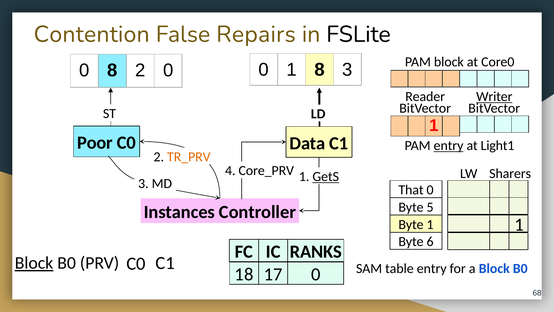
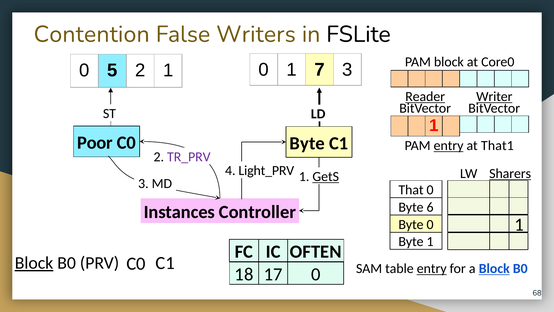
Repairs: Repairs -> Writers (256, 34)
1 8: 8 -> 7 (320, 70)
0 8: 8 -> 5 (112, 70)
2 0: 0 -> 1 (168, 70)
Reader underline: none -> present (425, 97)
Data: Data -> Byte (307, 143)
Light1: Light1 -> That1 (497, 146)
TR_PRV colour: orange -> purple (189, 157)
Core_PRV: Core_PRV -> Light_PRV (266, 171)
Sharers underline: none -> present (510, 174)
5: 5 -> 6 (430, 207)
Byte 1: 1 -> 0 (430, 224)
Byte 6: 6 -> 1 (430, 241)
RANKS: RANKS -> OFTEN (316, 251)
entry underline: none -> present (432, 268)
Block underline: none -> present (494, 268)
